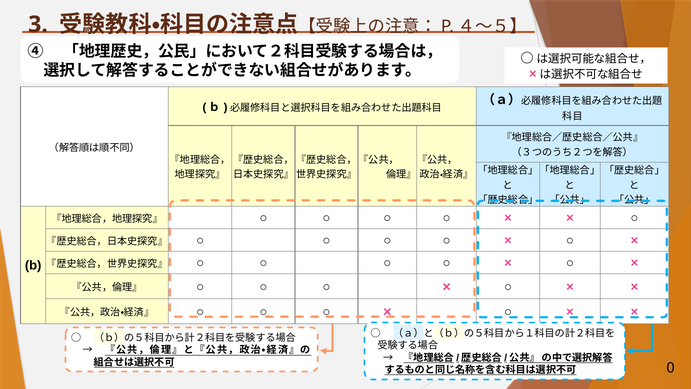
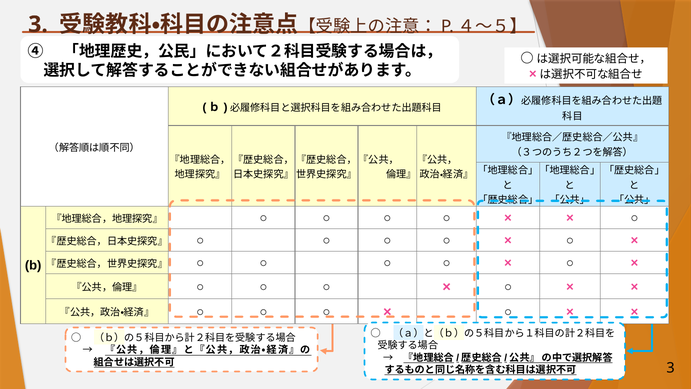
0: 0 -> 3 (671, 368)
